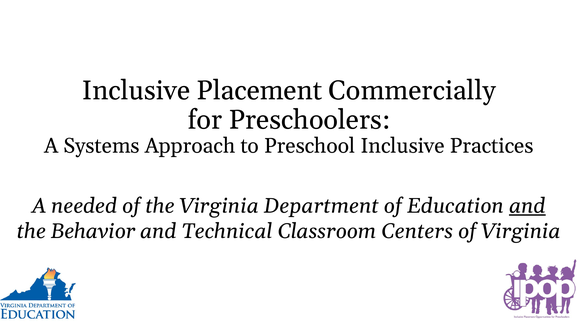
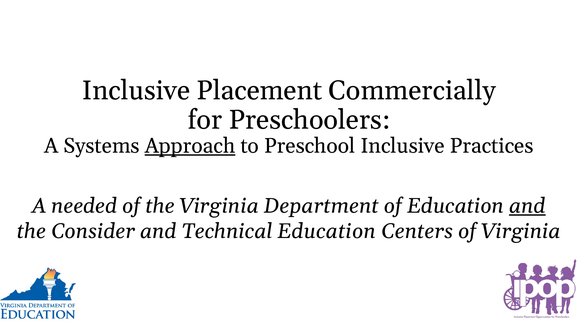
Approach underline: none -> present (190, 146)
Behavior: Behavior -> Consider (93, 231)
Technical Classroom: Classroom -> Education (327, 231)
